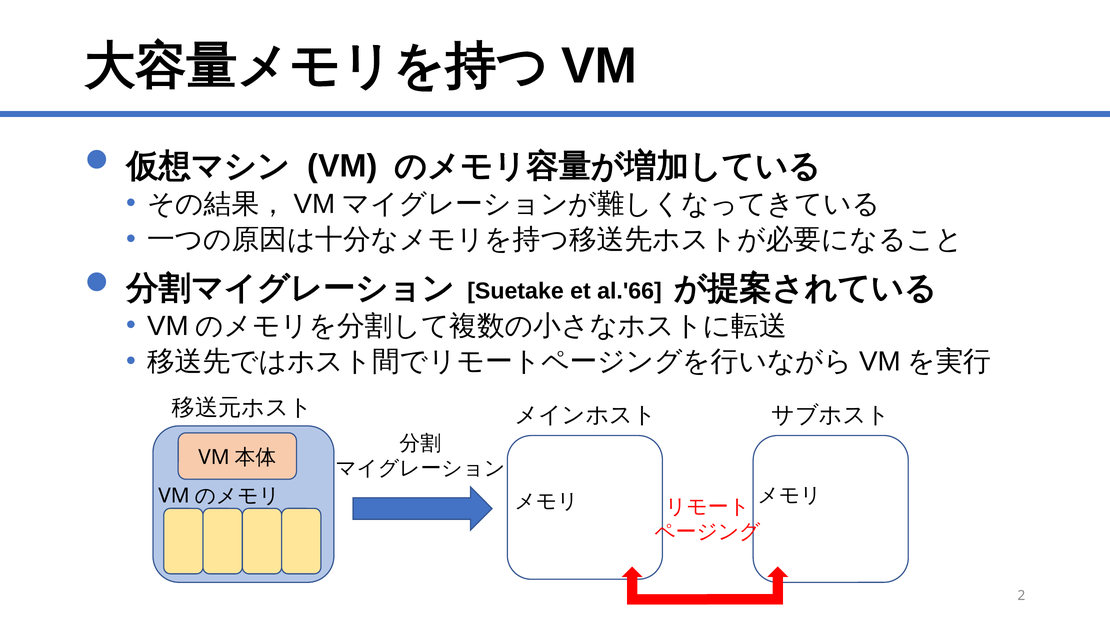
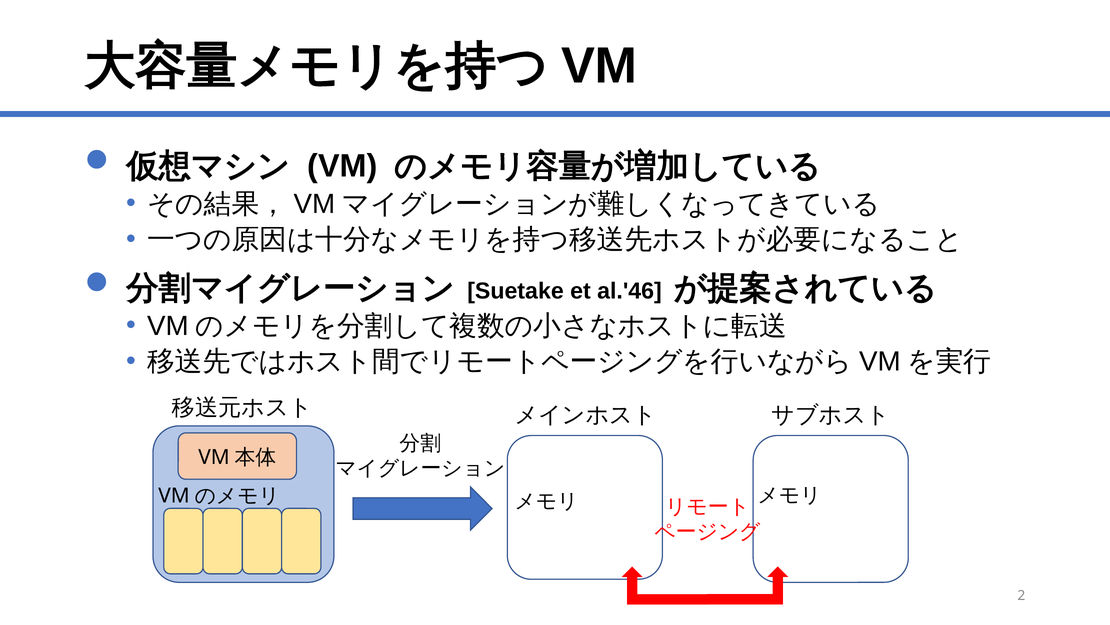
al.'66: al.'66 -> al.'46 (629, 291)
